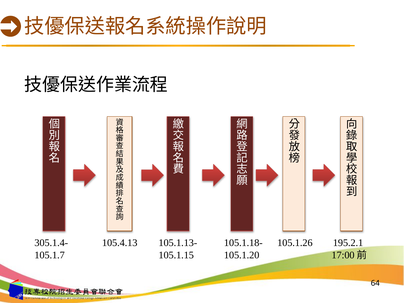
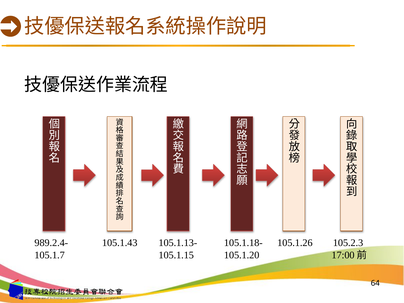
305.1.4-: 305.1.4- -> 989.2.4- (51, 243)
105.4.13: 105.4.13 -> 105.1.43 (120, 243)
195.2.1: 195.2.1 -> 105.2.3 (348, 243)
